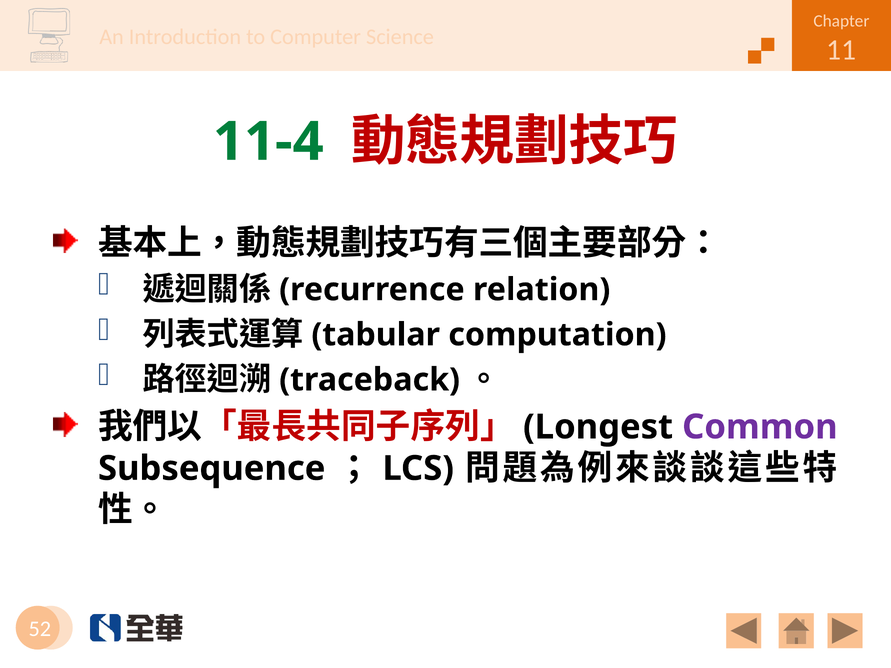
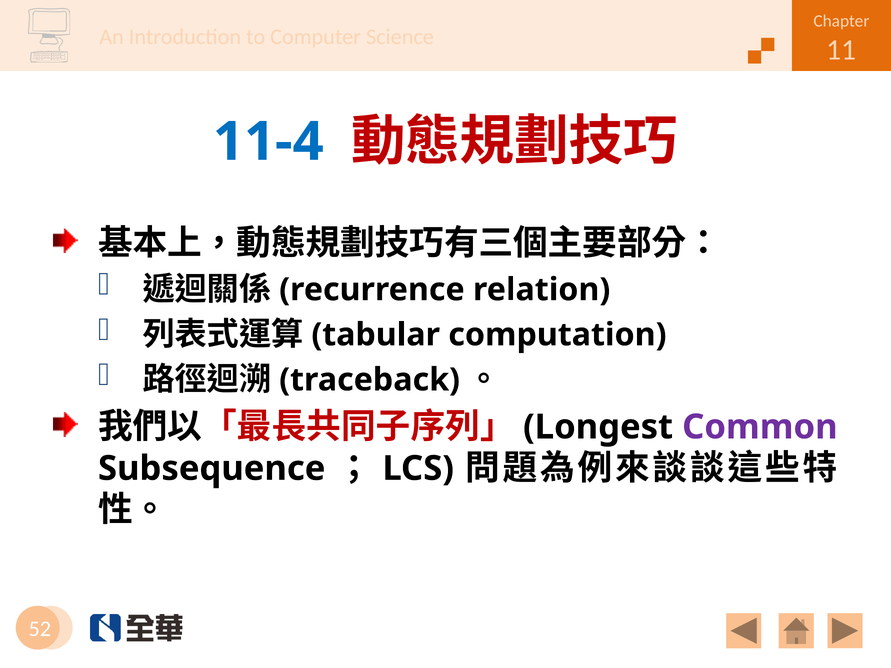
11-4 colour: green -> blue (268, 142)
